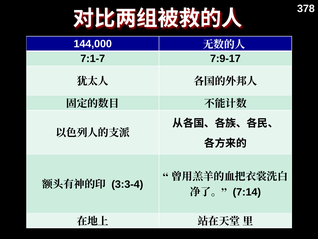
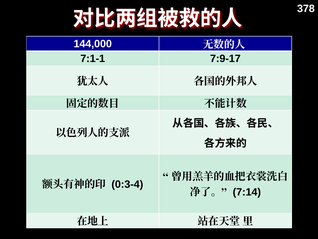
7:1-7: 7:1-7 -> 7:1-1 (93, 59)
3:3-4: 3:3-4 -> 0:3-4 (127, 184)
